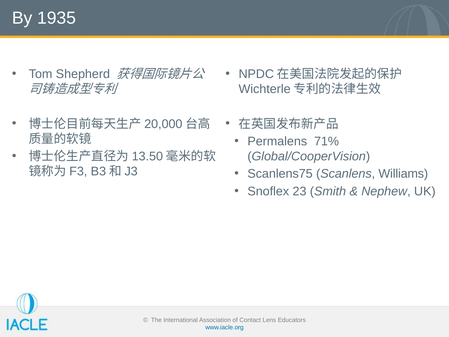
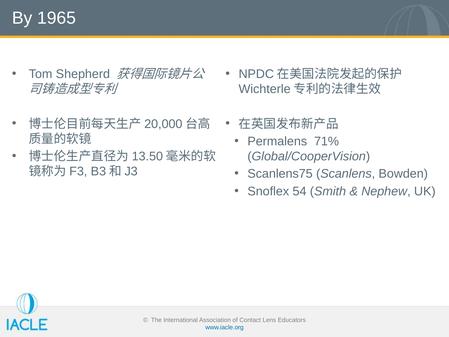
1935: 1935 -> 1965 (56, 18)
Williams: Williams -> Bowden (403, 174)
23: 23 -> 54 (300, 191)
